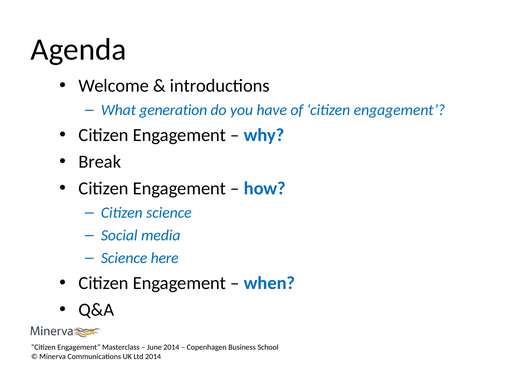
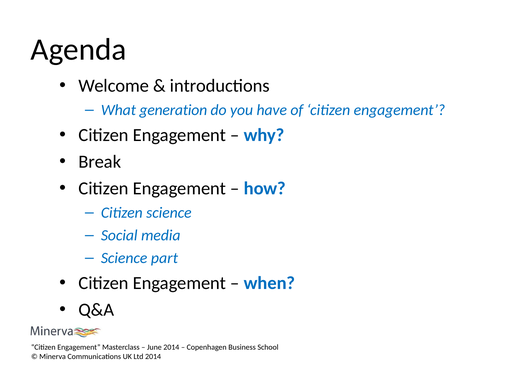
here: here -> part (164, 258)
